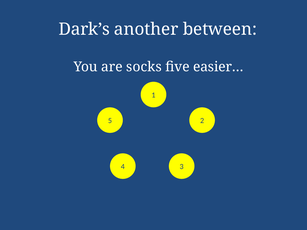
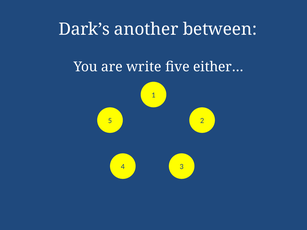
socks: socks -> write (144, 67)
easier…: easier… -> either… (218, 67)
